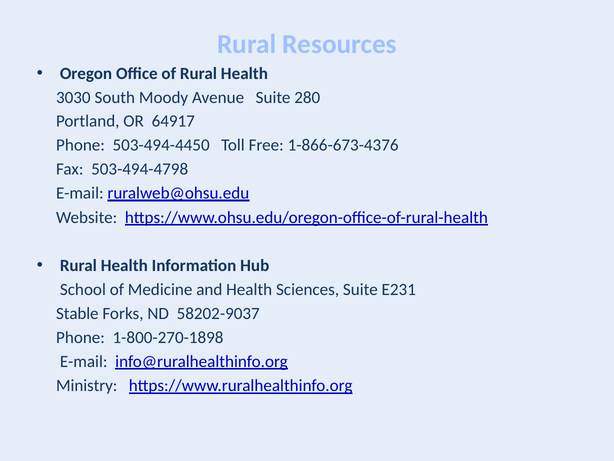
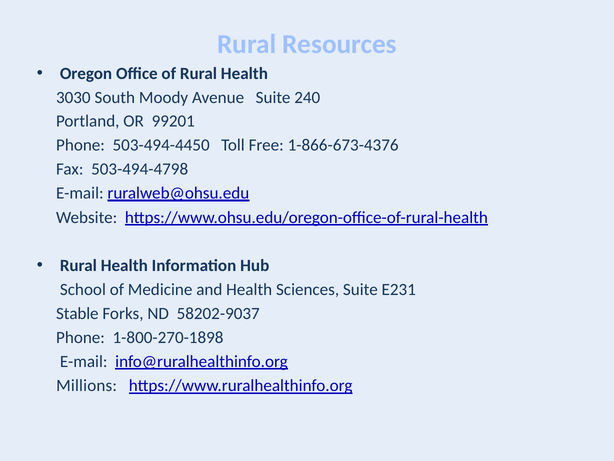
280: 280 -> 240 (307, 97)
64917: 64917 -> 99201 (173, 121)
Ministry: Ministry -> Millions (87, 385)
